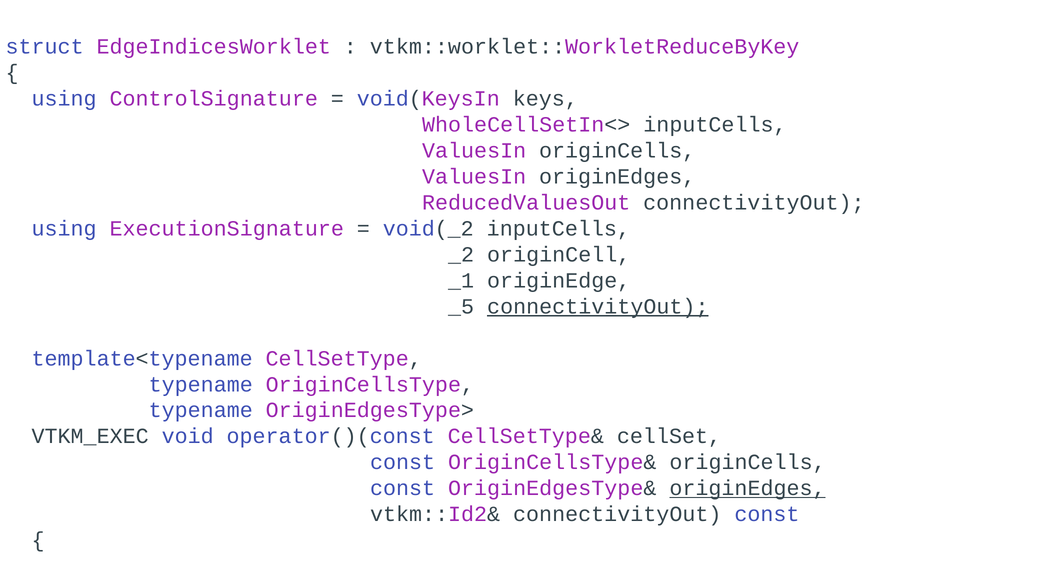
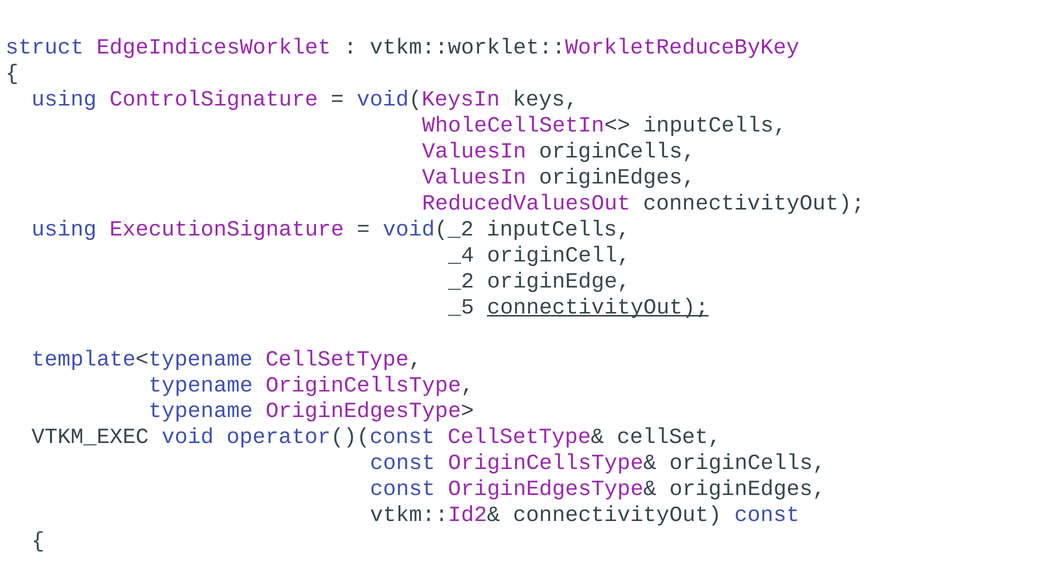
_2: _2 -> _4 (461, 255)
_1: _1 -> _2 (461, 281)
originEdges underline: present -> none (747, 489)
